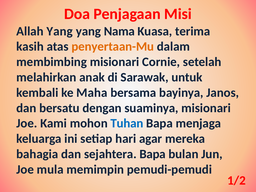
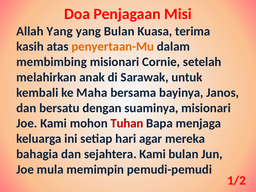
yang Nama: Nama -> Bulan (119, 31)
Tuhan colour: blue -> red (127, 123)
sejahtera Bapa: Bapa -> Kami (153, 154)
